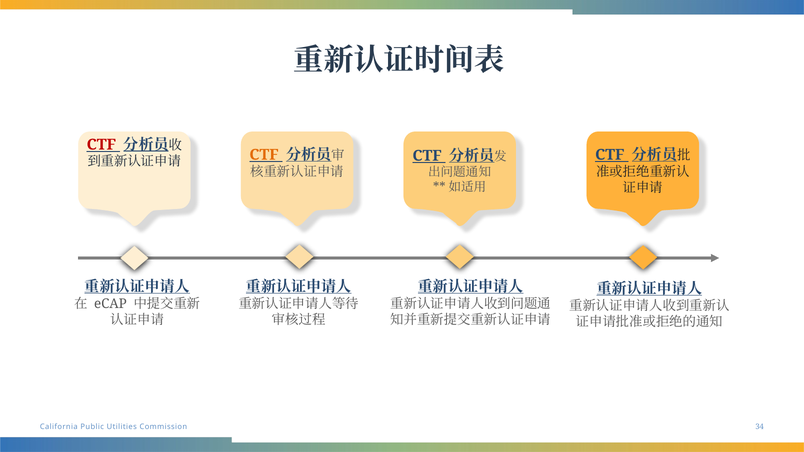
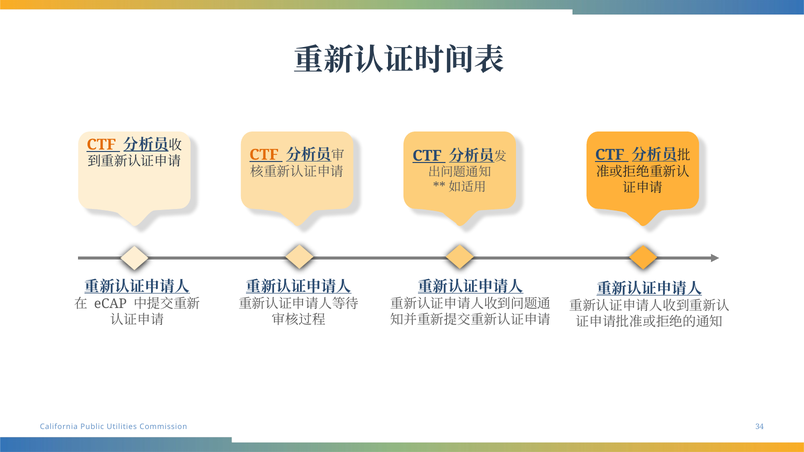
CTF colour: red -> orange (101, 145)
